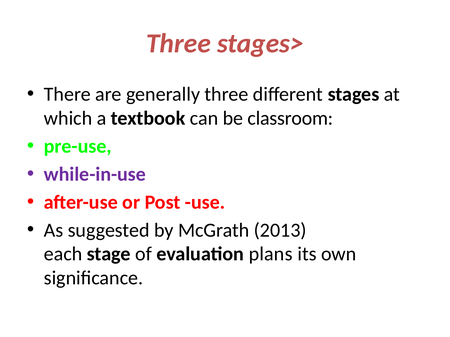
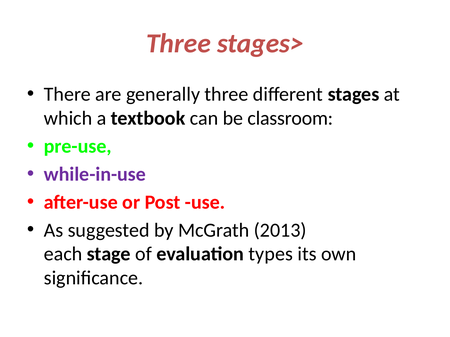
plans: plans -> types (271, 254)
